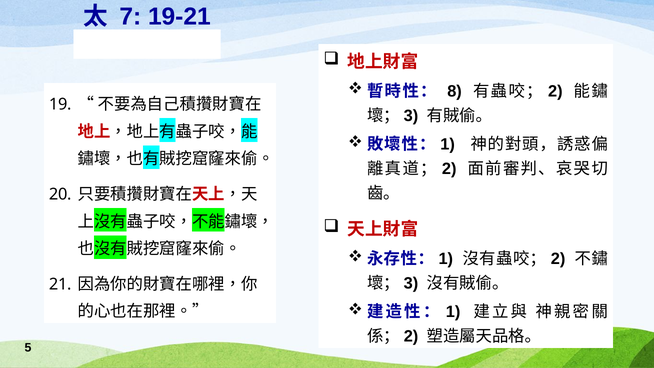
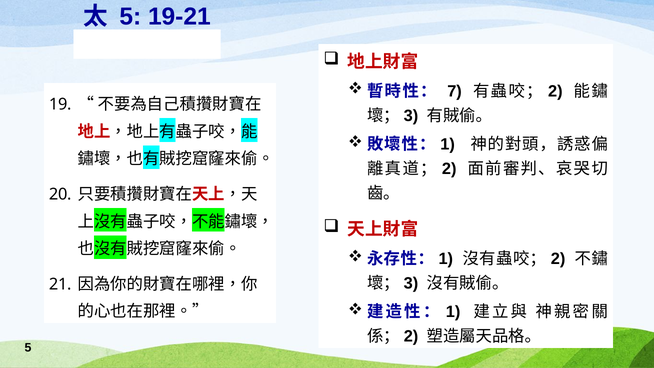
7: 7 -> 5 (130, 16)
8: 8 -> 7 (455, 91)
